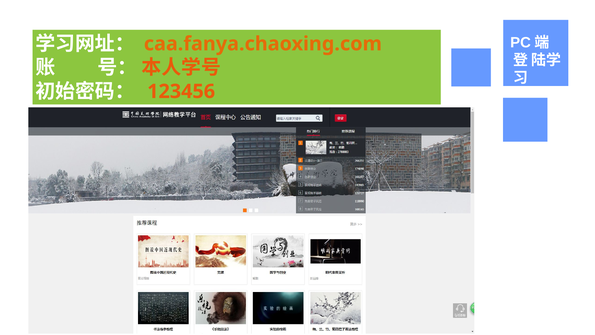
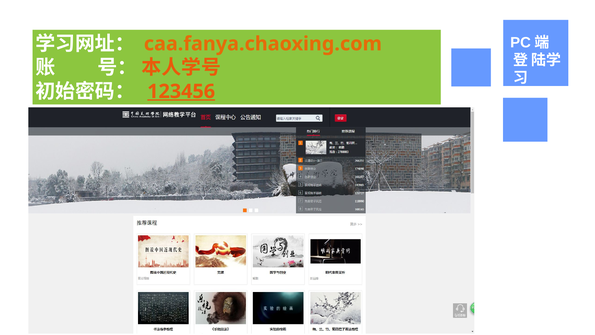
123456 underline: none -> present (181, 91)
